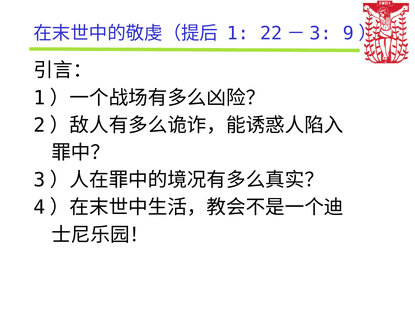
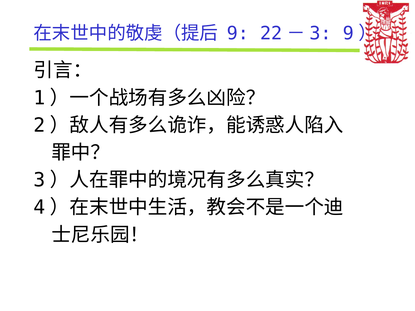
1: 1 -> 9 (238, 33)
